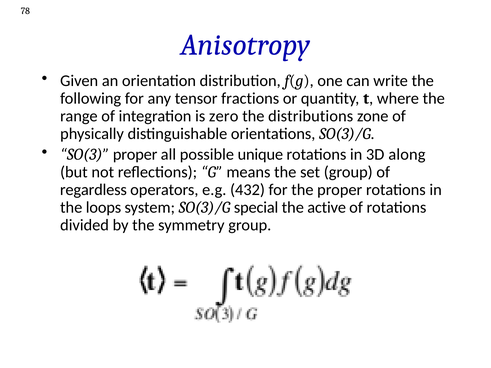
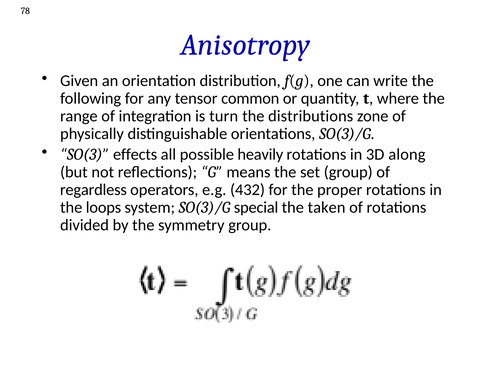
fractions: fractions -> common (250, 98)
zero: zero -> turn (224, 116)
SO(3 proper: proper -> effects (135, 155)
unique: unique -> heavily (260, 155)
active: active -> taken (327, 208)
